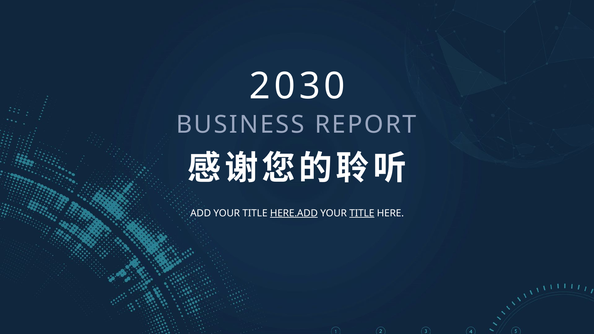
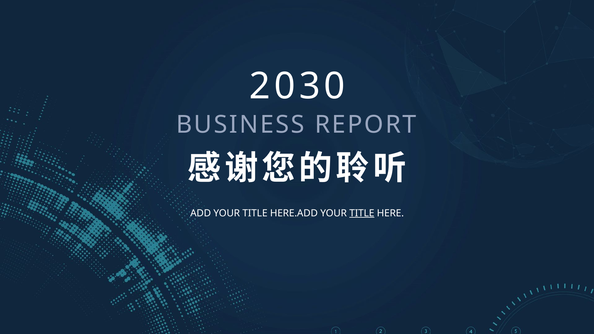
HERE.ADD underline: present -> none (294, 213)
